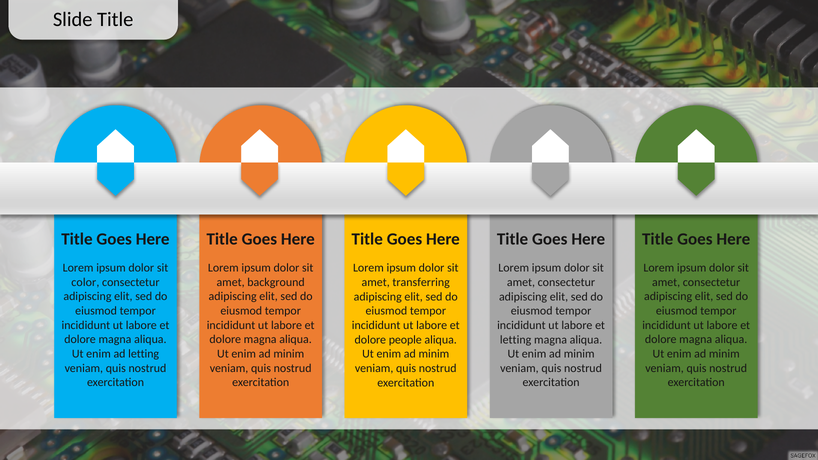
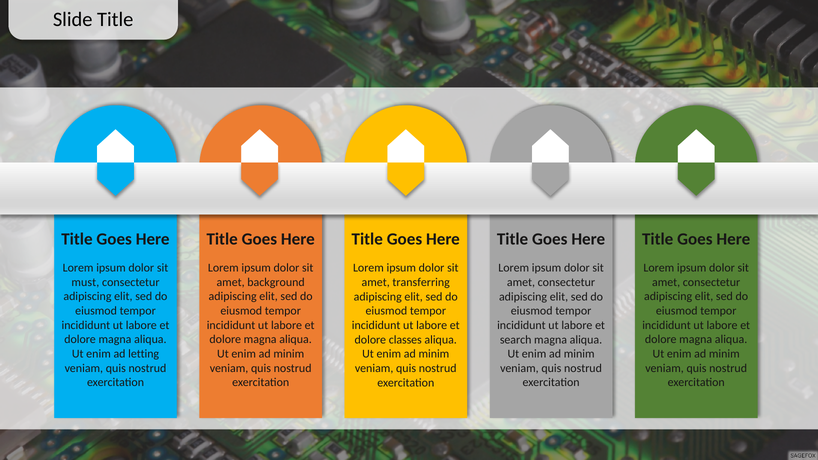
color: color -> must (85, 282)
letting: letting -> search (516, 340)
people: people -> classes (405, 340)
